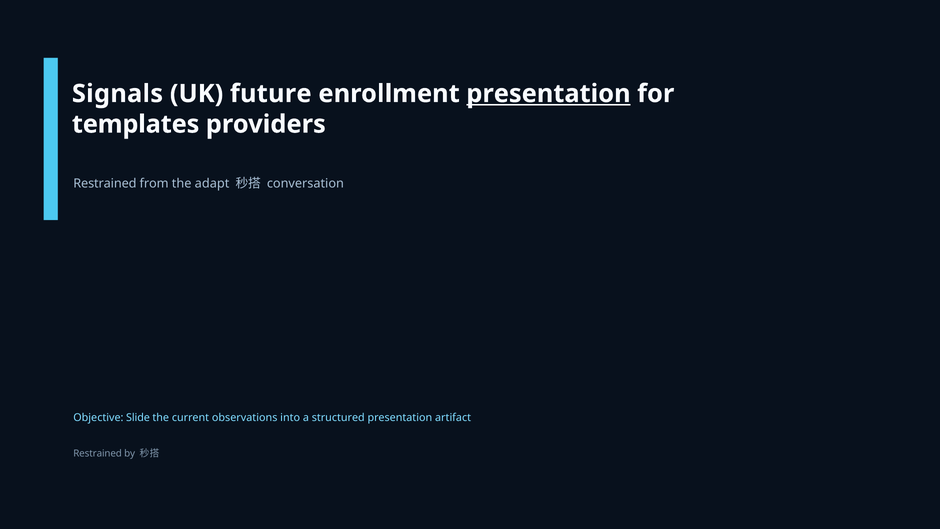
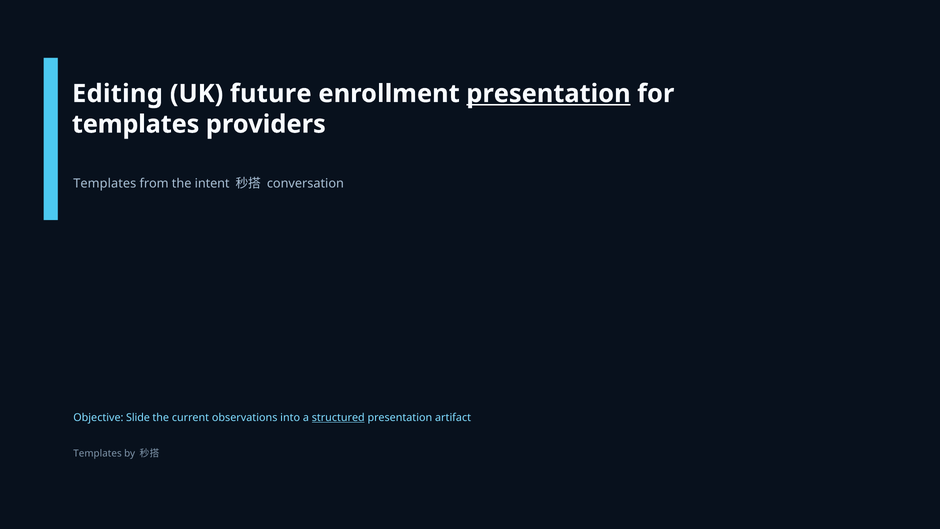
Signals: Signals -> Editing (117, 94)
Restrained: Restrained -> Templates (105, 183)
adapt: adapt -> intent (212, 183)
structured underline: none -> present (338, 417)
Restrained: Restrained -> Templates (97, 453)
